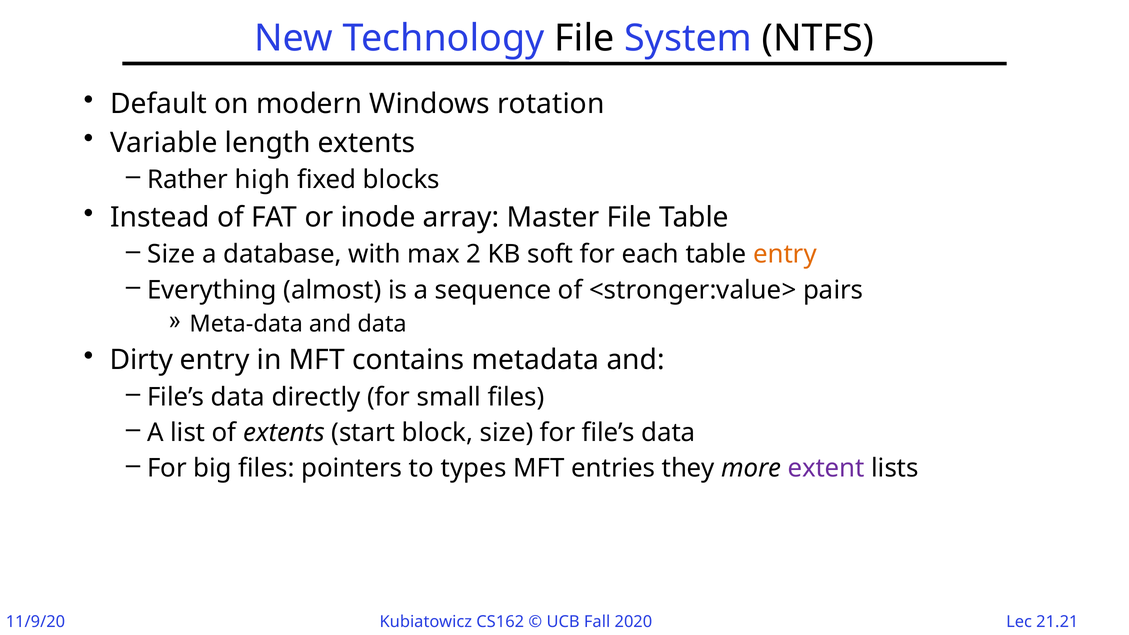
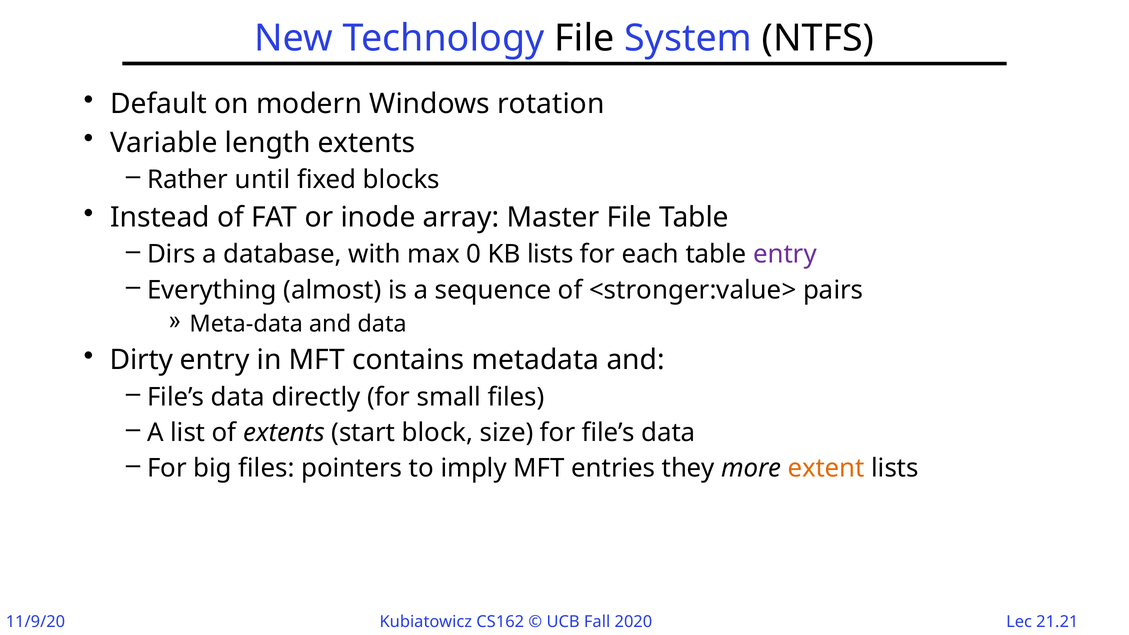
high: high -> until (263, 180)
Size: Size -> Dirs (171, 254)
2: 2 -> 0 (474, 254)
KB soft: soft -> lists (550, 254)
entry colour: orange -> purple (785, 254)
types: types -> imply (474, 468)
extent colour: purple -> orange (826, 468)
